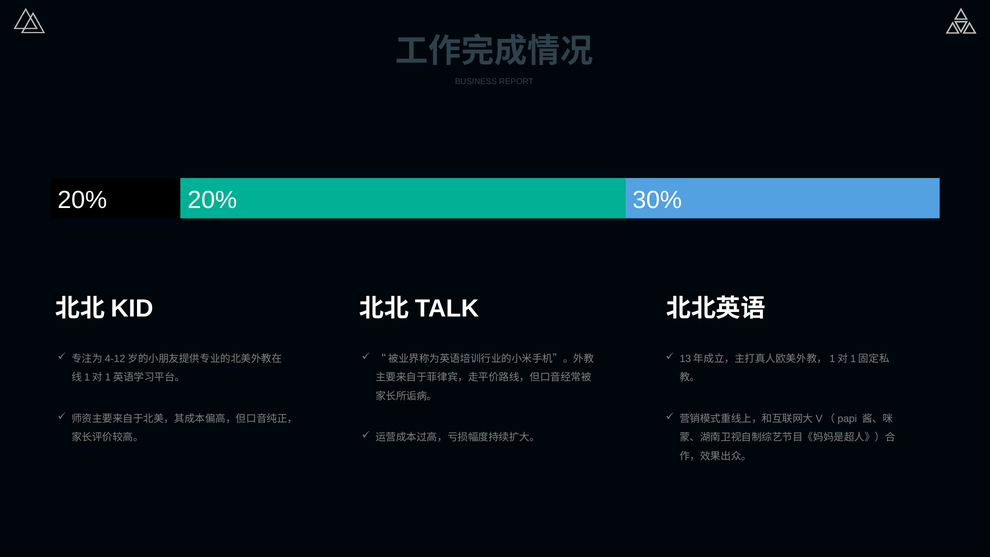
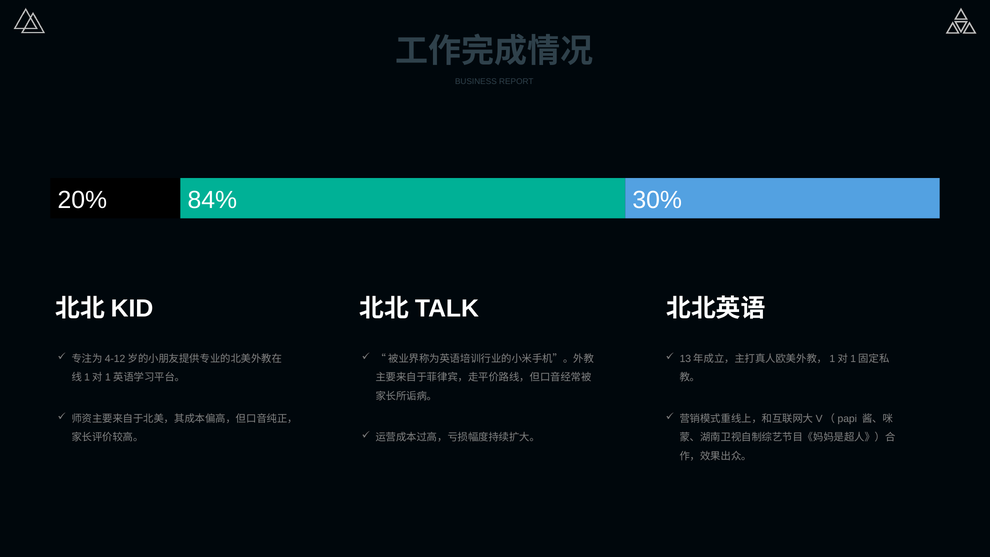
20% 20%: 20% -> 84% (212, 200)
